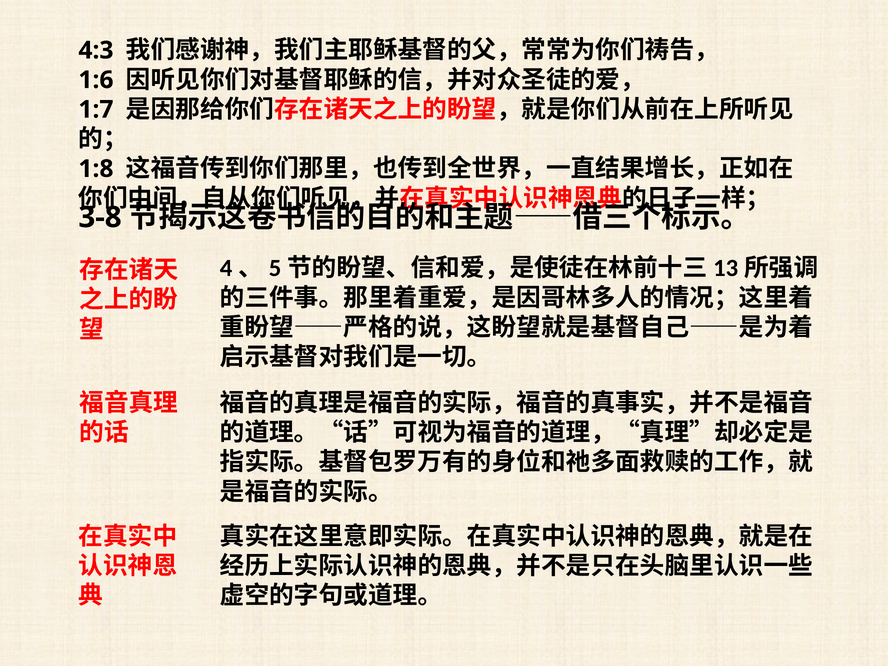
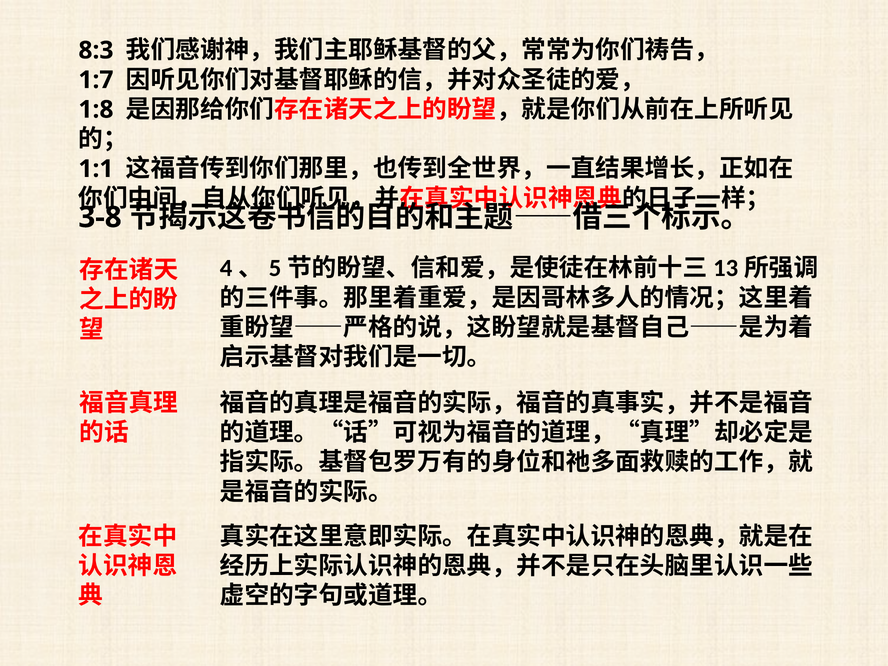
4:3: 4:3 -> 8:3 (96, 50)
1:6: 1:6 -> 1:7 (96, 80)
1:7: 1:7 -> 1:8 (96, 110)
1:8: 1:8 -> 1:1 (96, 169)
